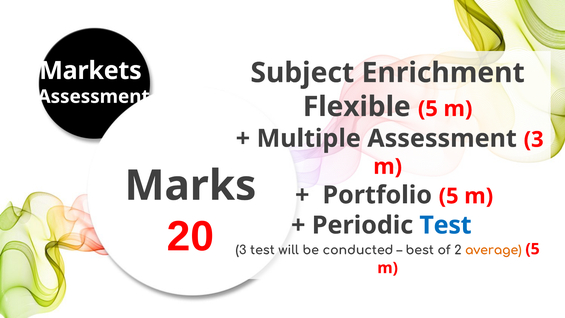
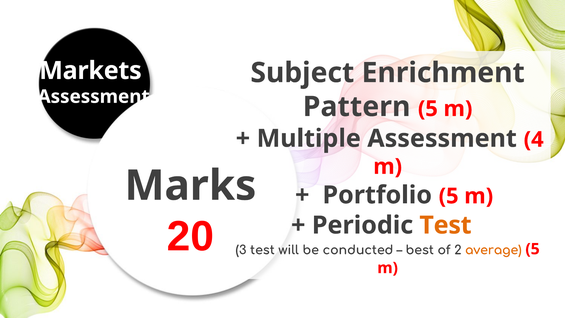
Flexible: Flexible -> Pattern (357, 107)
Assessment 3: 3 -> 4 (534, 139)
Test colour: blue -> orange (445, 225)
